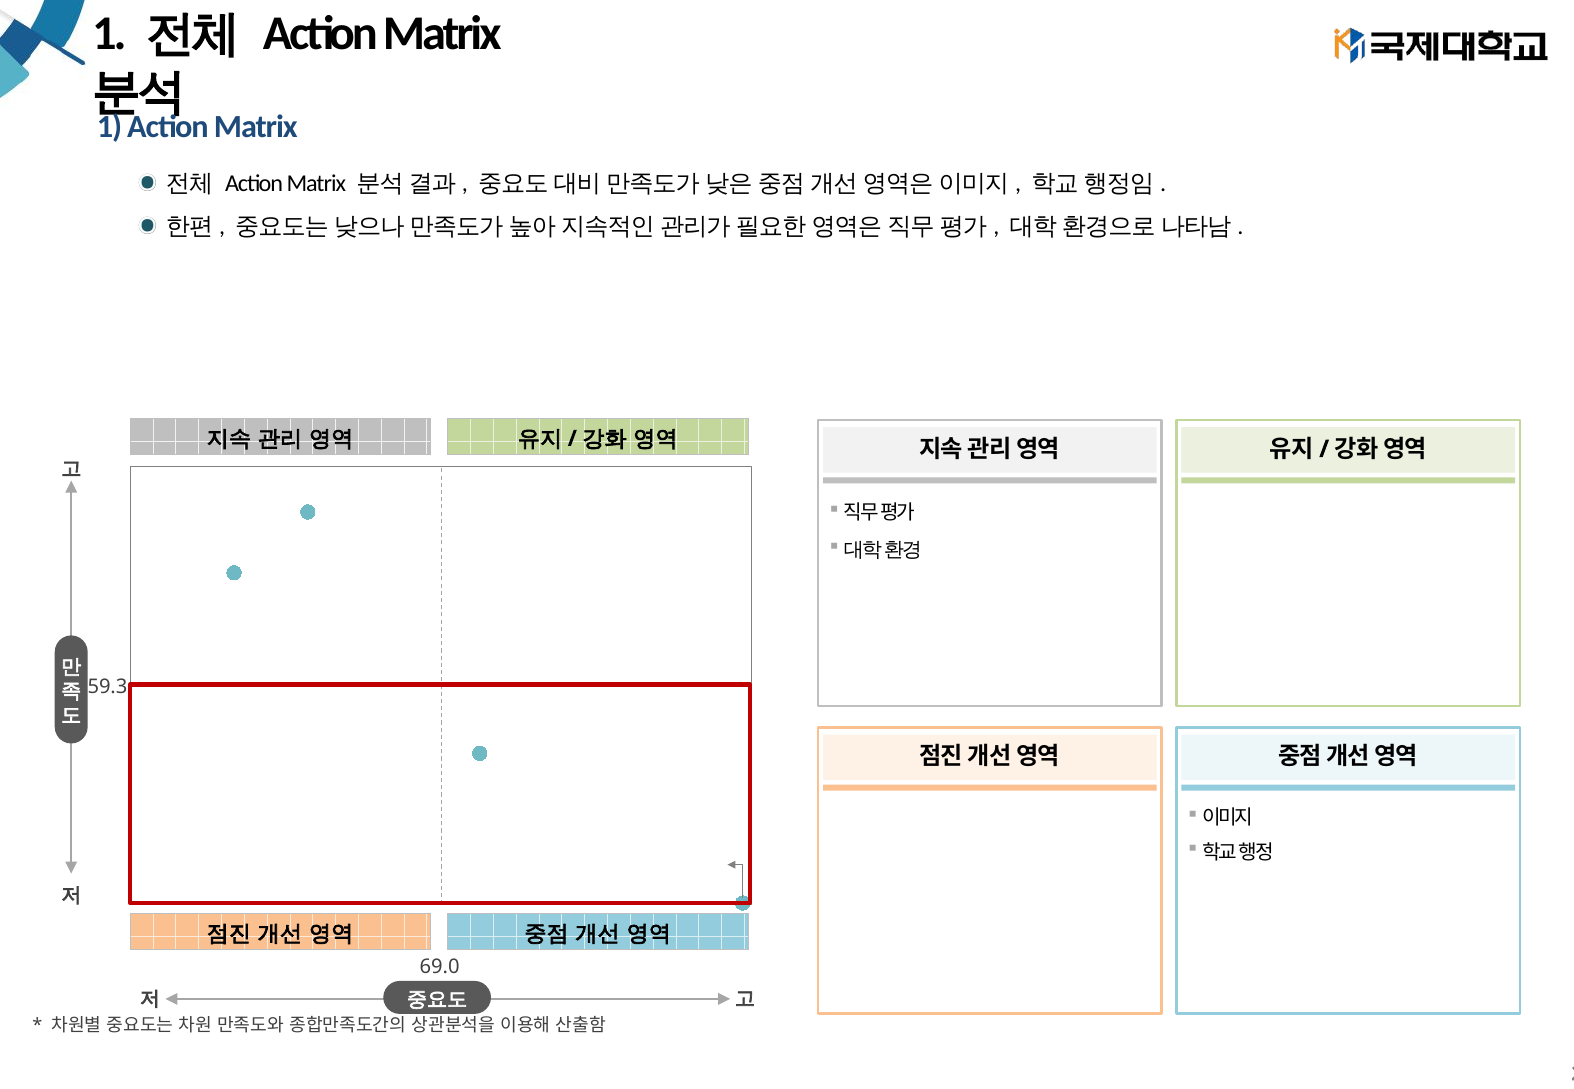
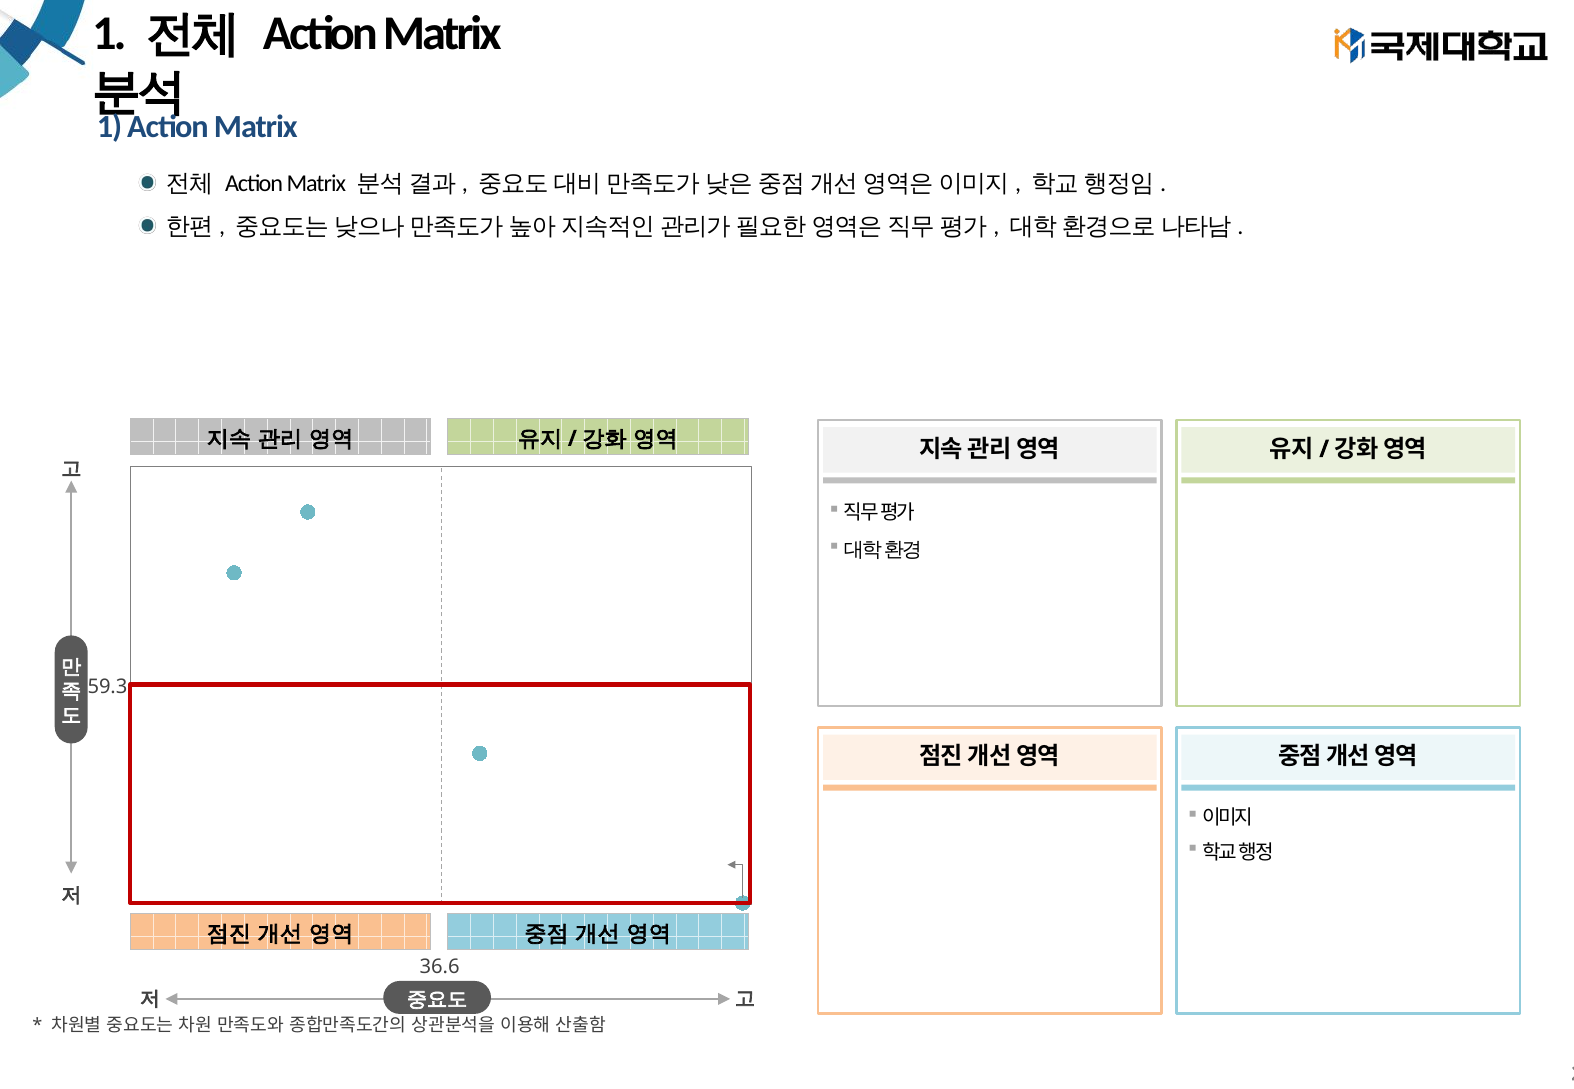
69.0: 69.0 -> 36.6 (440, 968)
